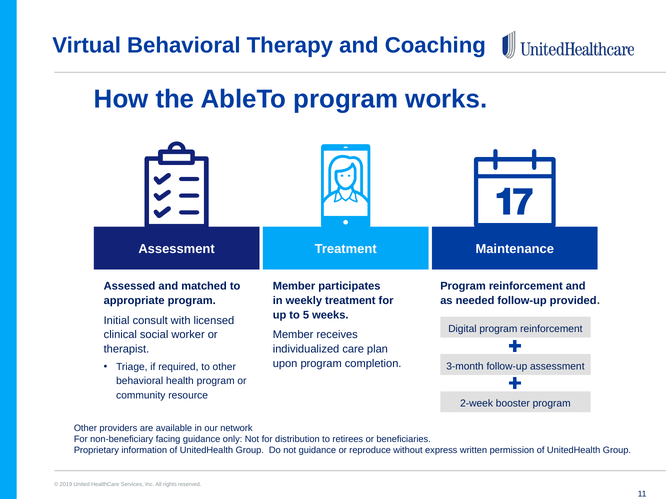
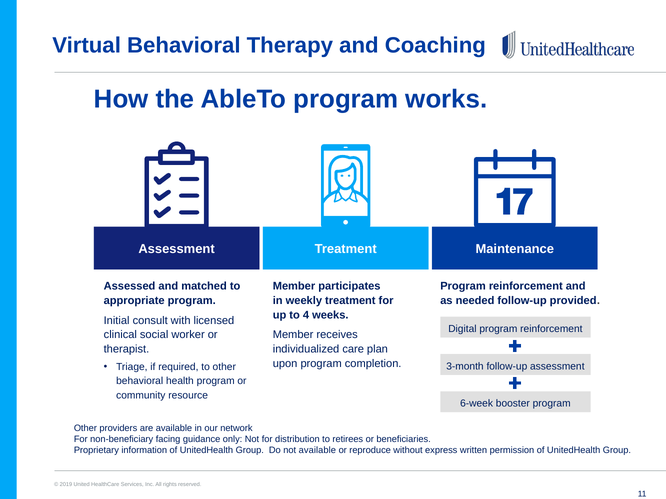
5: 5 -> 4 (306, 315)
2-week: 2-week -> 6-week (477, 404)
not guidance: guidance -> available (317, 451)
